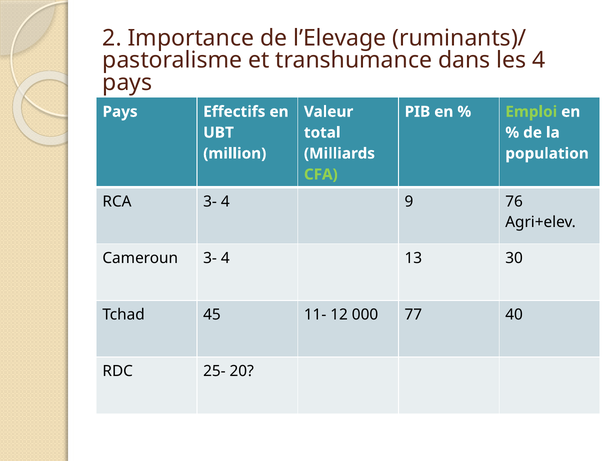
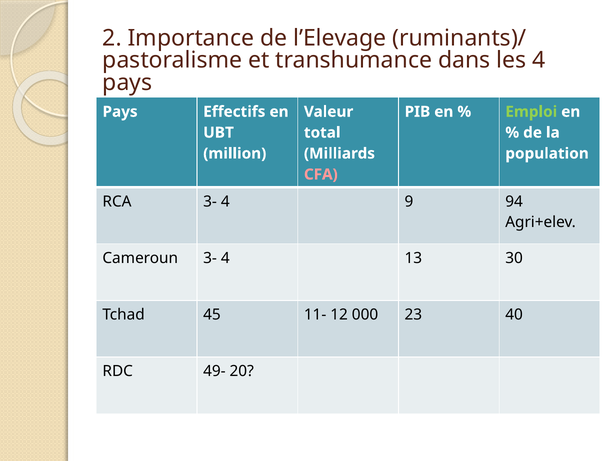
CFA colour: light green -> pink (321, 174)
76: 76 -> 94 (514, 201)
77: 77 -> 23 (413, 314)
25-: 25- -> 49- (214, 371)
